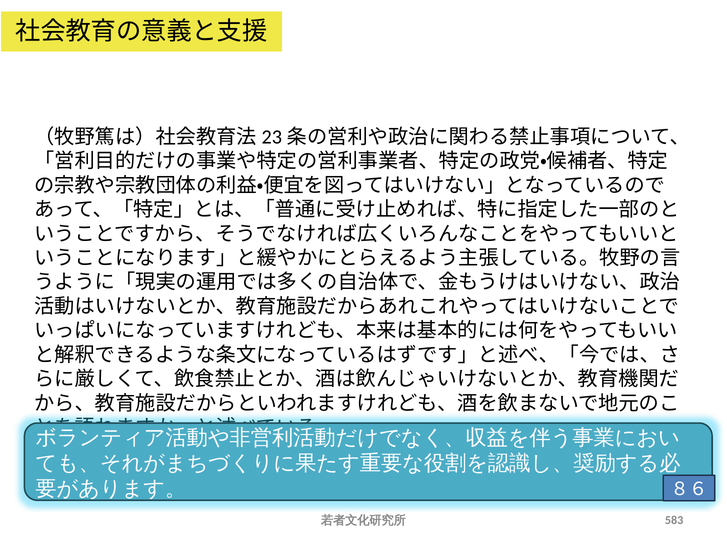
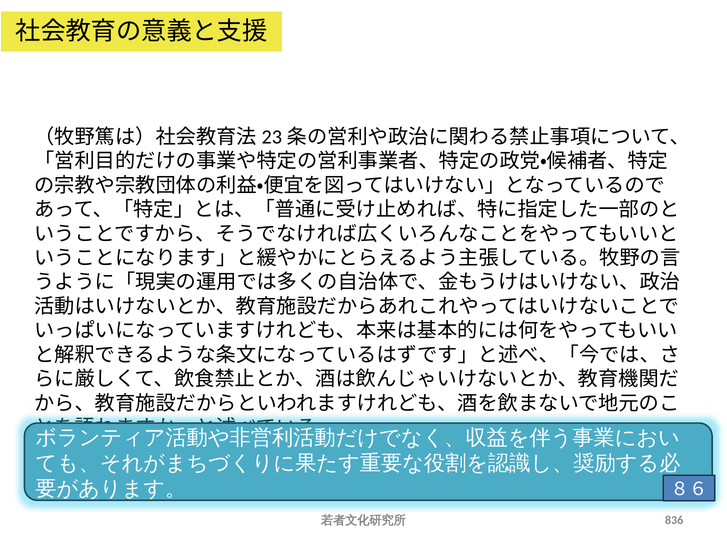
583: 583 -> 836 (674, 521)
